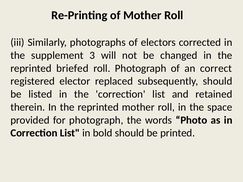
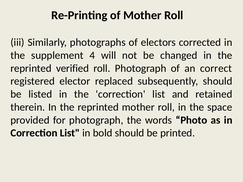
3: 3 -> 4 (92, 55)
briefed: briefed -> verified (73, 68)
